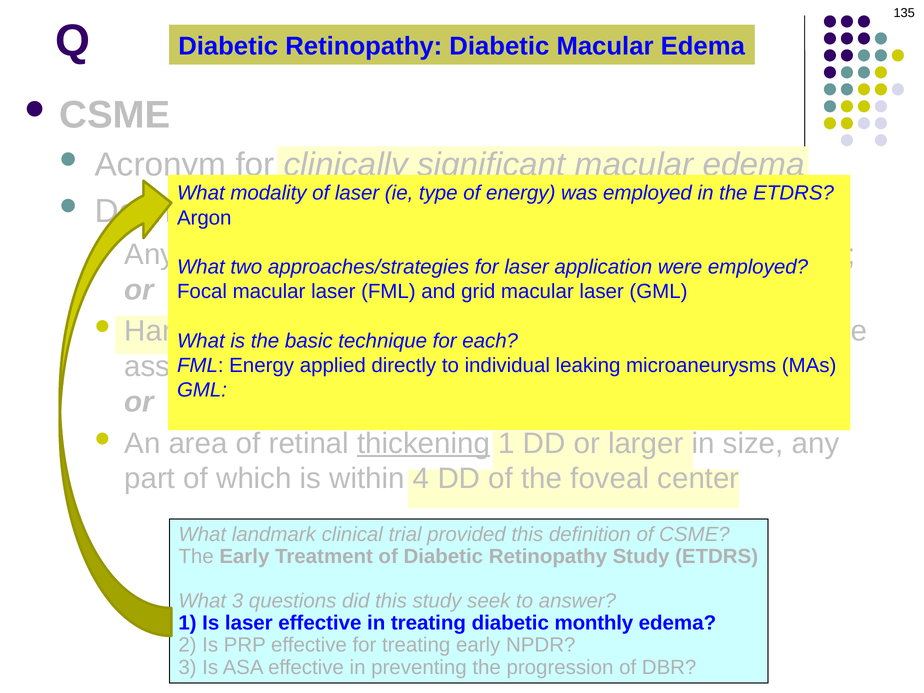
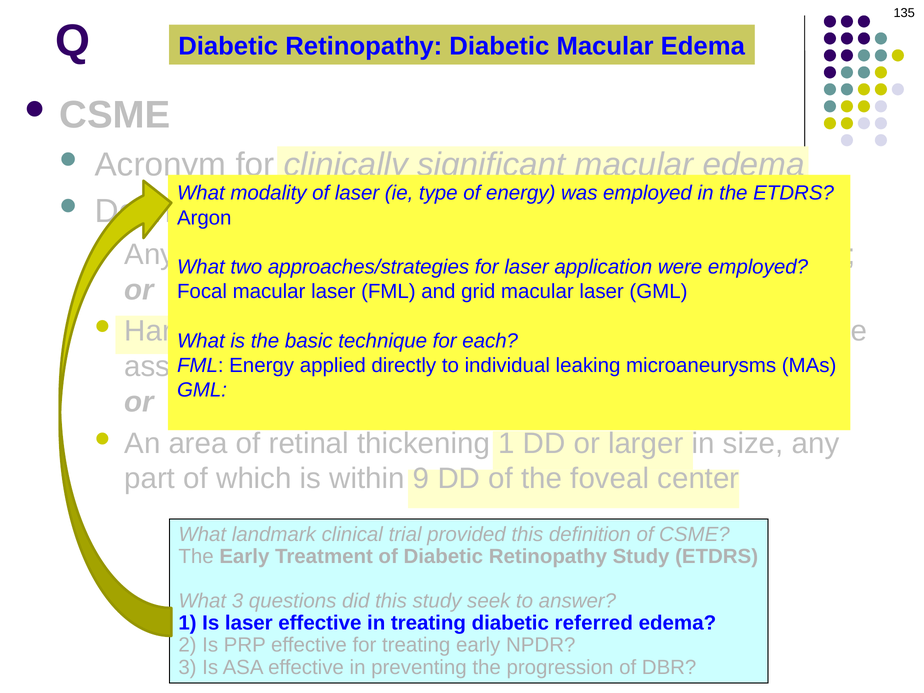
thickening underline: present -> none (424, 443)
4: 4 -> 9 (421, 479)
monthly: monthly -> referred (594, 623)
